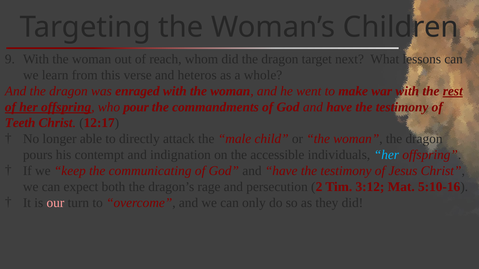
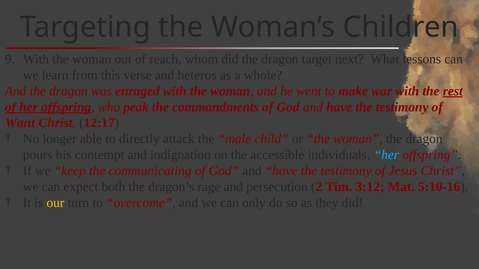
pour: pour -> peak (136, 107)
Teeth: Teeth -> Want (20, 123)
our colour: pink -> yellow (55, 203)
